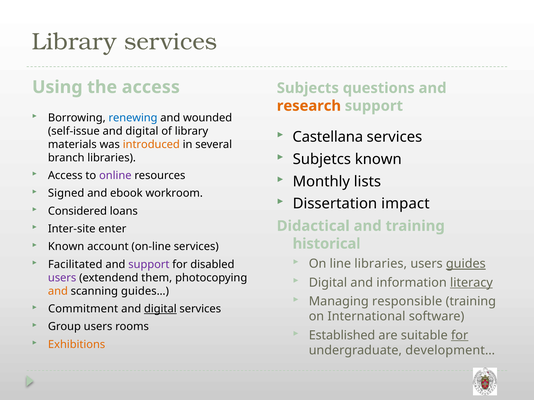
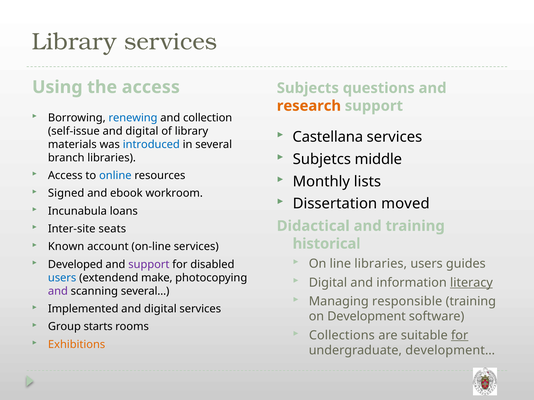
wounded: wounded -> collection (208, 118)
introduced colour: orange -> blue (151, 145)
Subjetcs known: known -> middle (378, 159)
online colour: purple -> blue (115, 176)
impact: impact -> moved (405, 204)
Considered: Considered -> Incunabula (77, 211)
enter: enter -> seats (112, 229)
guides underline: present -> none (466, 264)
Facilitated: Facilitated -> Developed (75, 265)
users colour: purple -> blue (62, 278)
them: them -> make (157, 278)
and colour: orange -> purple (58, 291)
guides…: guides… -> several… (145, 291)
Commitment: Commitment -> Implemented (83, 309)
digital underline: present -> none (160, 309)
International: International -> Development (367, 317)
Group users: users -> starts (98, 327)
Established: Established -> Collections (342, 336)
